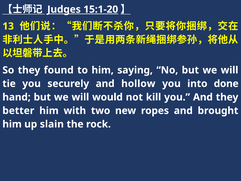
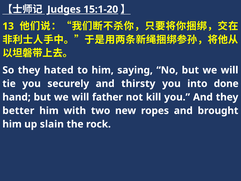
found: found -> hated (59, 70)
hollow: hollow -> thirsty (138, 84)
would: would -> father (107, 97)
